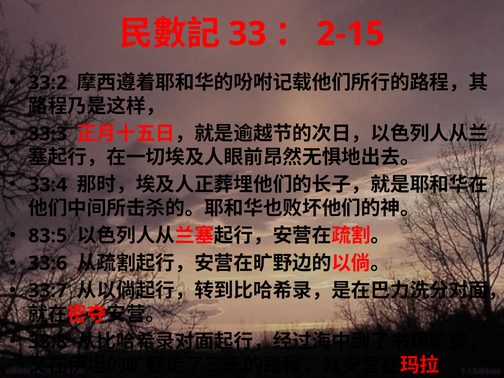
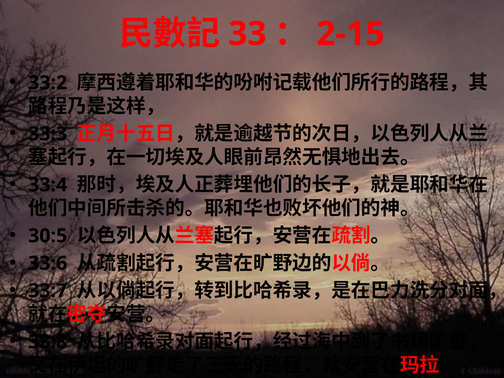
83:5: 83:5 -> 30:5 (48, 236)
